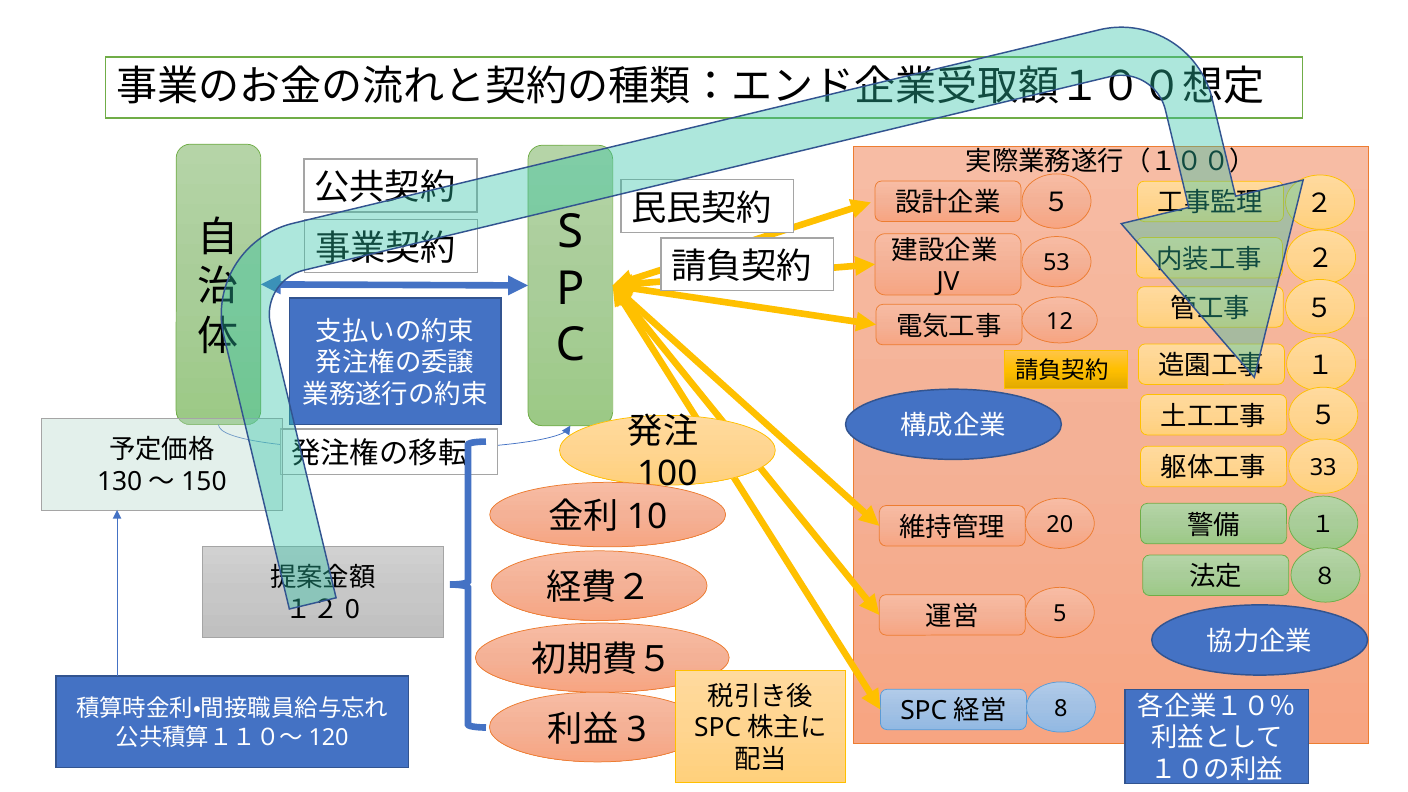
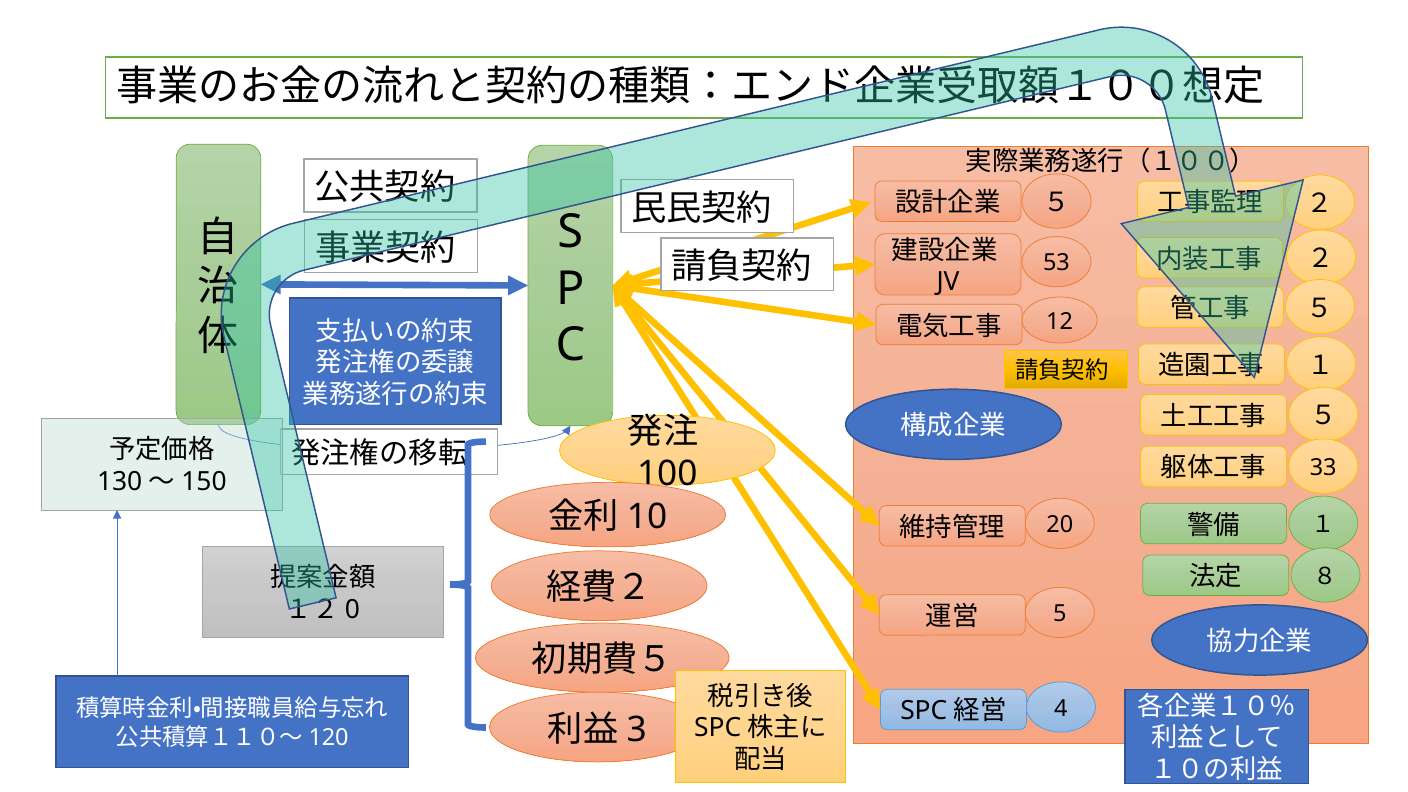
8: 8 -> 4 (1061, 709)
